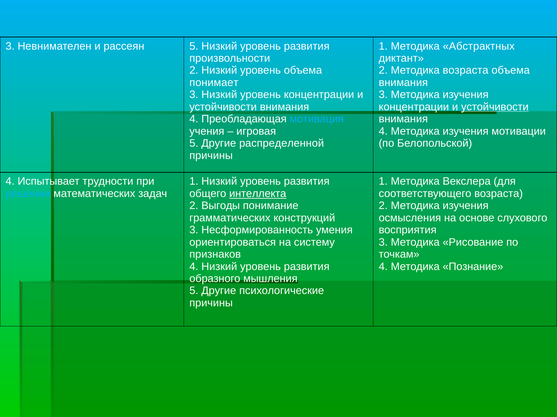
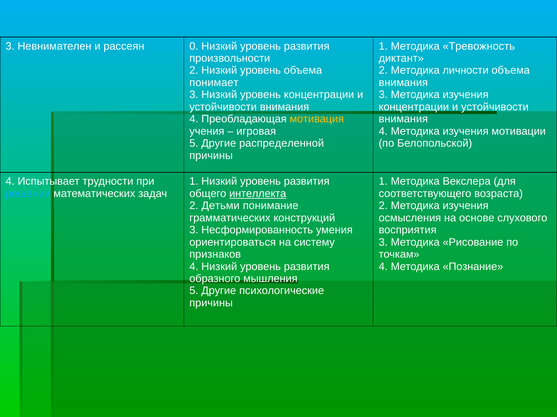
рассеян 5: 5 -> 0 (194, 46)
Абстрактных: Абстрактных -> Тревожность (479, 46)
Методика возраста: возраста -> личности (466, 71)
устойчивости underline: present -> none (495, 107)
мотивация colour: light blue -> yellow (317, 119)
Выгоды: Выгоды -> Детьми (221, 206)
